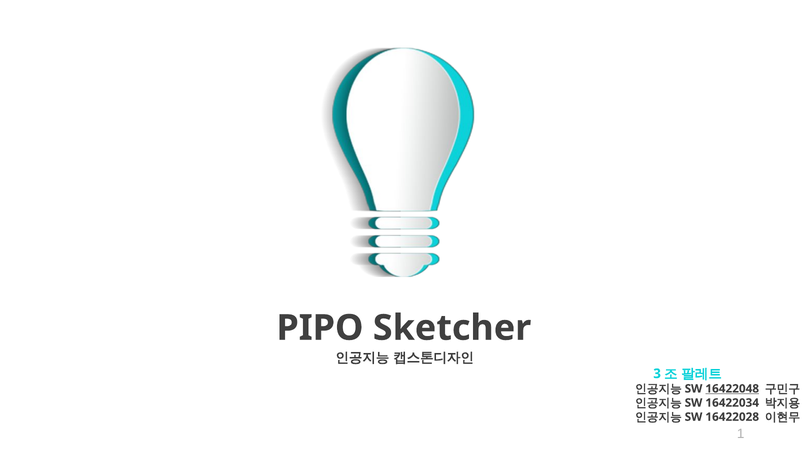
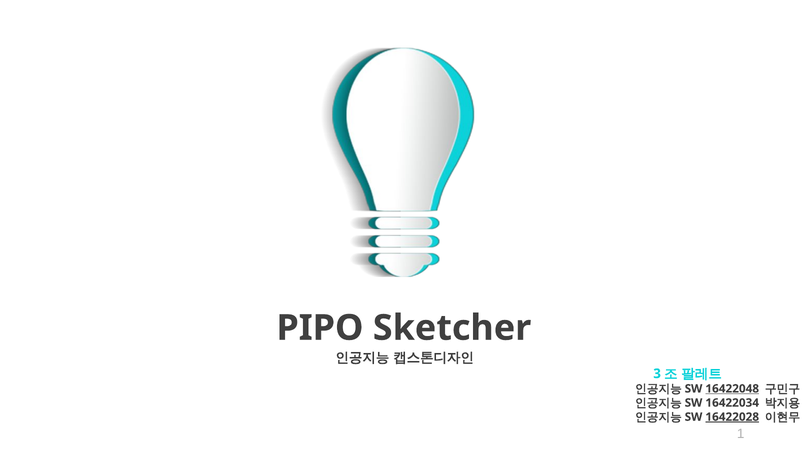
16422028 underline: none -> present (732, 417)
